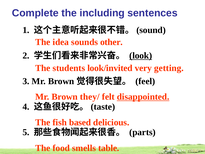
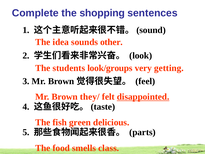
including: including -> shopping (102, 13)
look underline: present -> none (141, 56)
look/invited: look/invited -> look/groups (110, 68)
based: based -> green (80, 122)
table: table -> class (109, 148)
